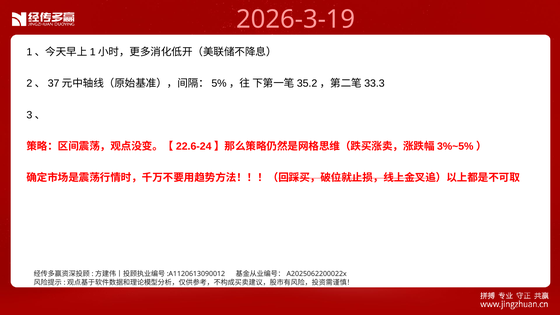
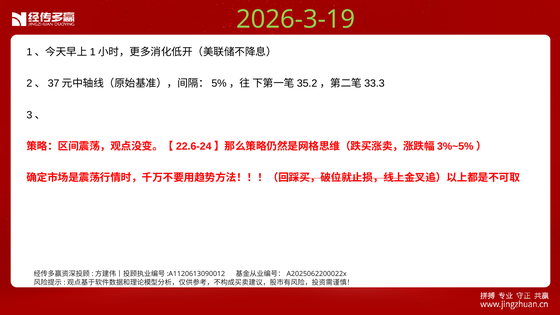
2026-3-19 colour: pink -> light green (296, 19)
